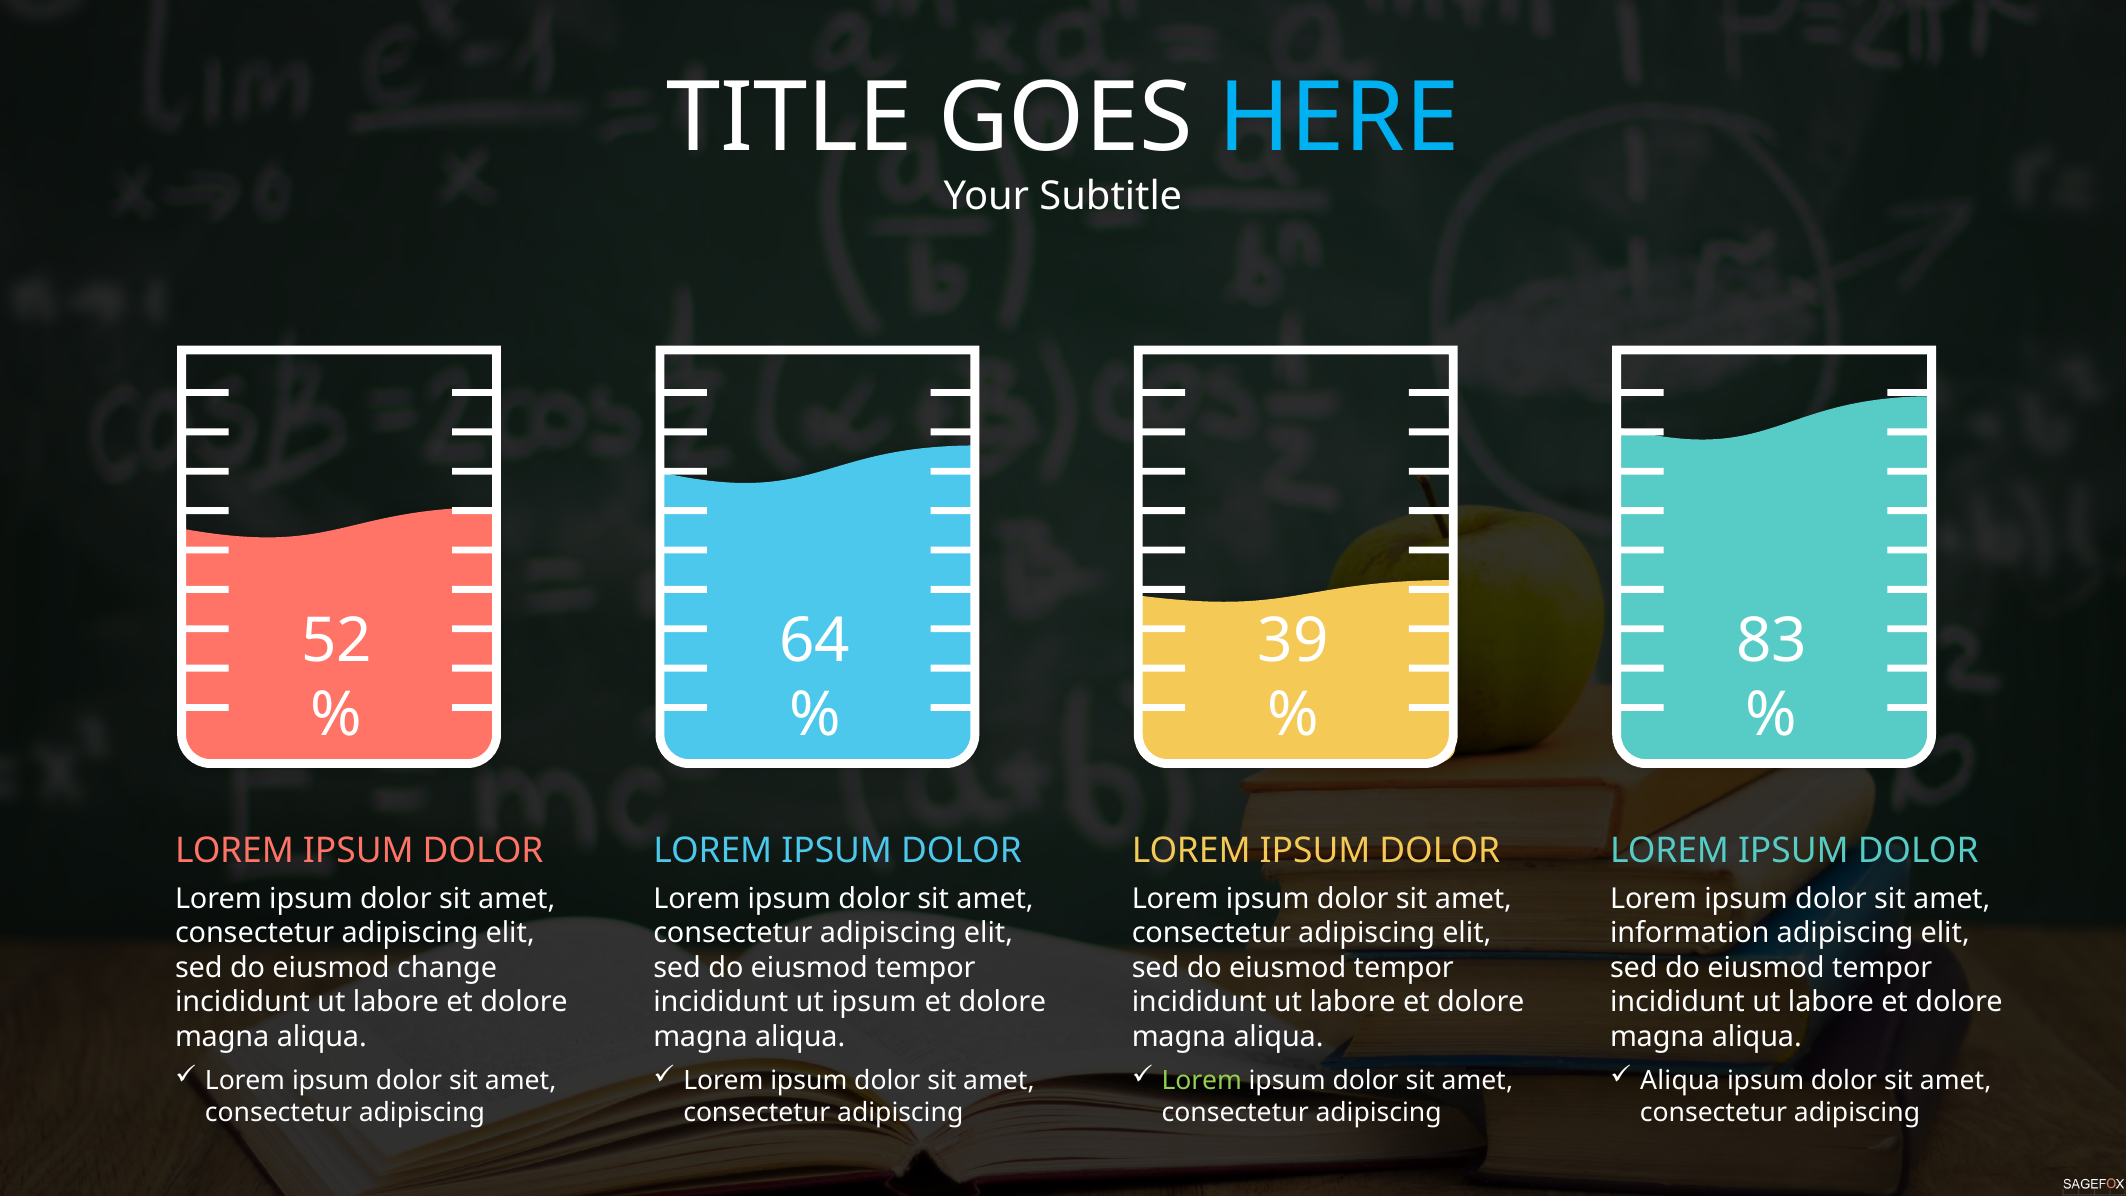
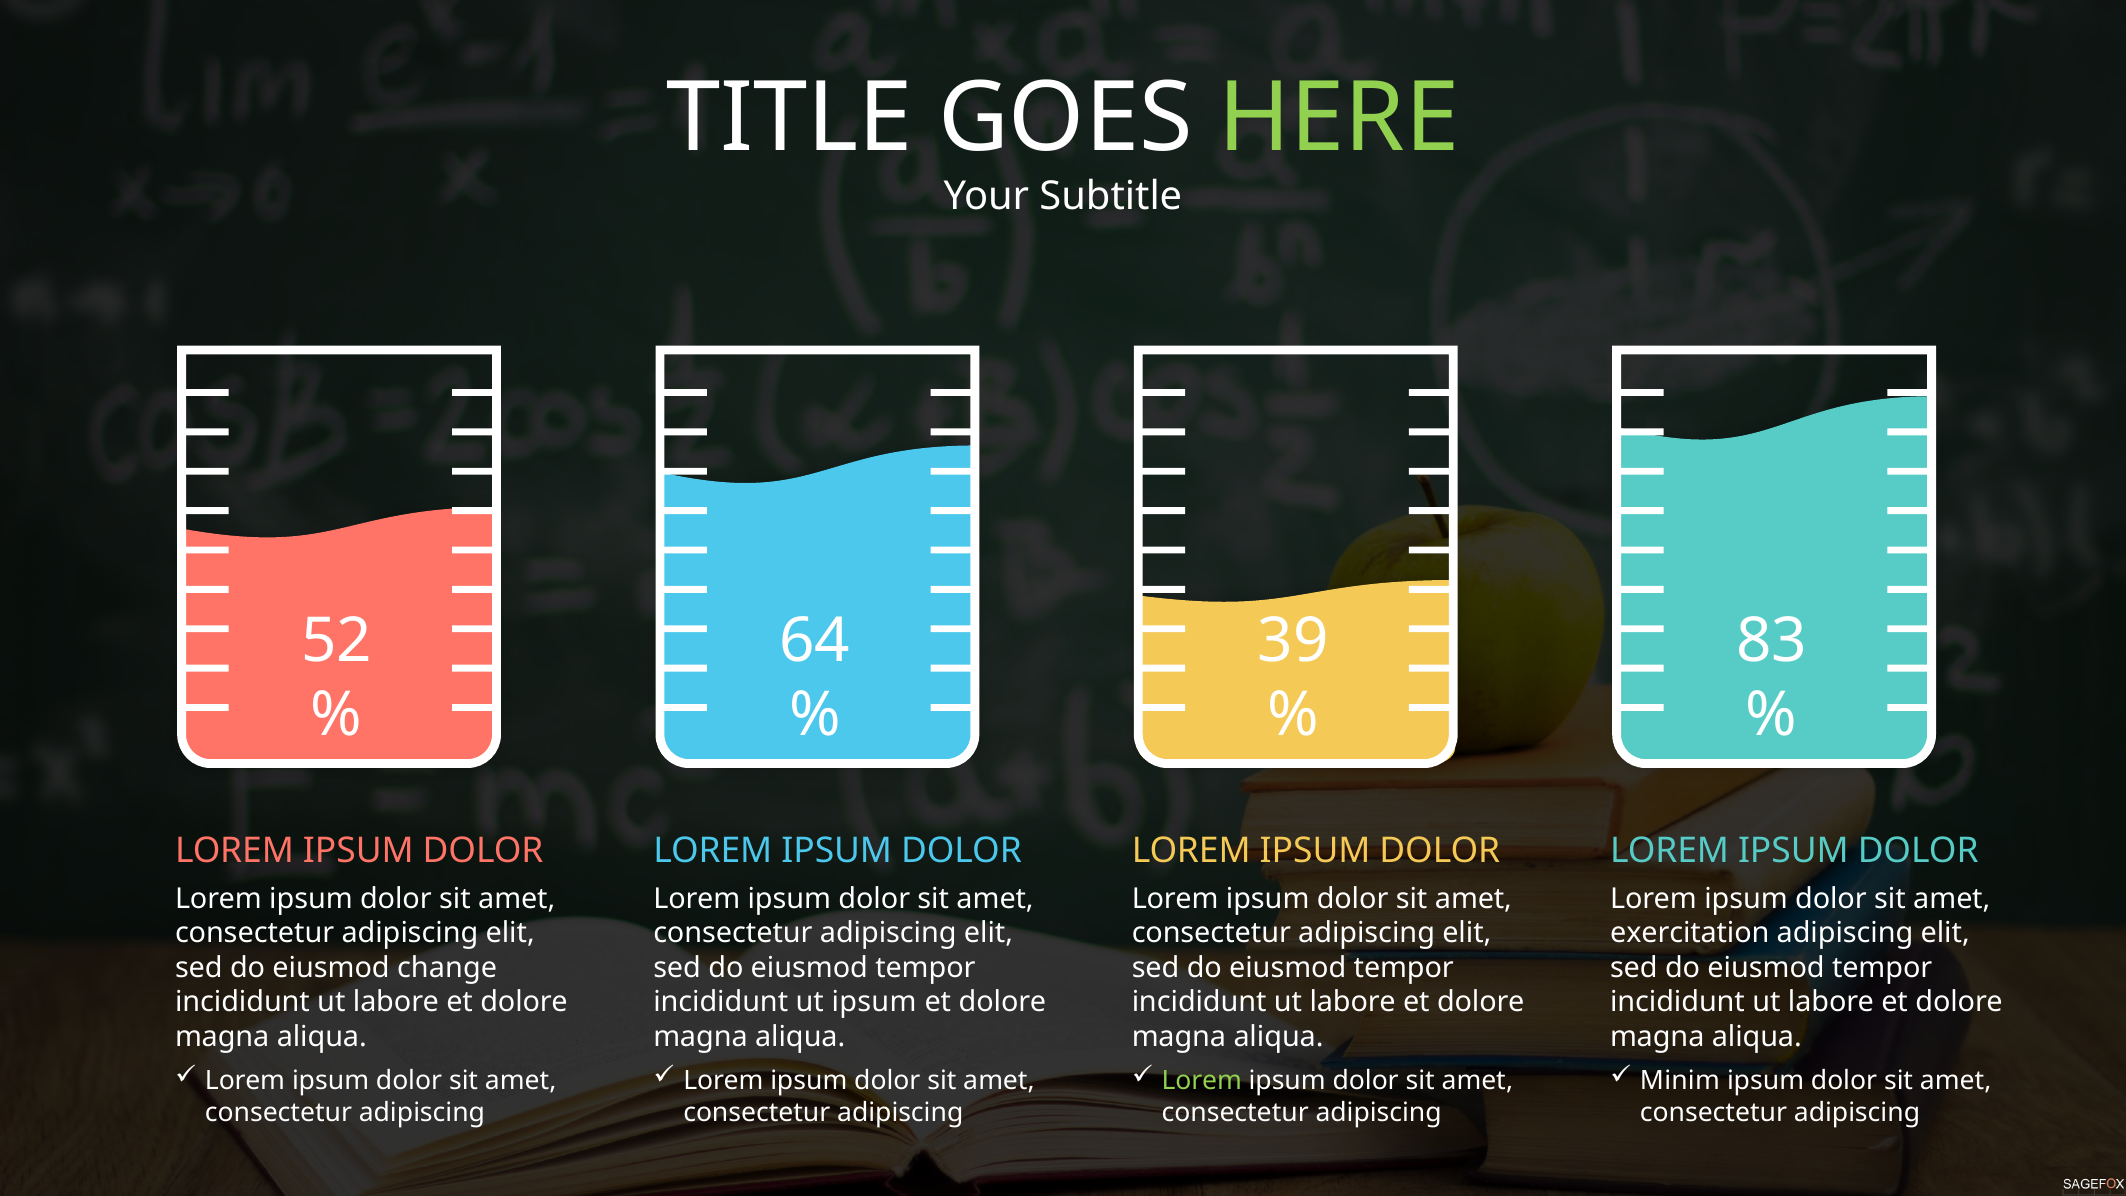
HERE colour: light blue -> light green (1339, 118)
information: information -> exercitation (1690, 933)
Aliqua: Aliqua -> Minim (1680, 1080)
